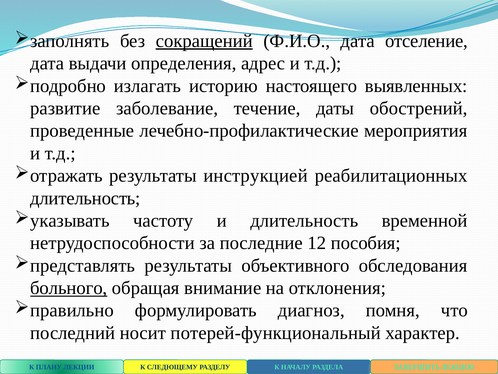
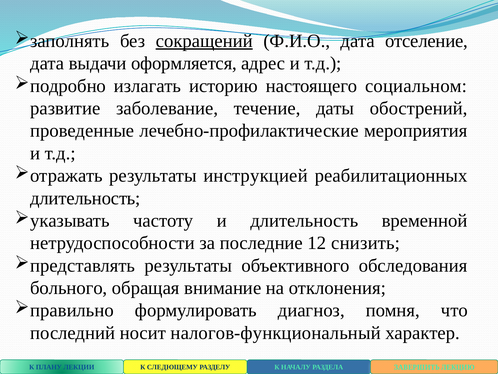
определения: определения -> оформляется (184, 63)
выявленных: выявленных -> социальном (416, 86)
пособия: пособия -> снизить (366, 243)
больного underline: present -> none (69, 288)
потерей-функциональный: потерей-функциональный -> налогов-функциональный (276, 332)
